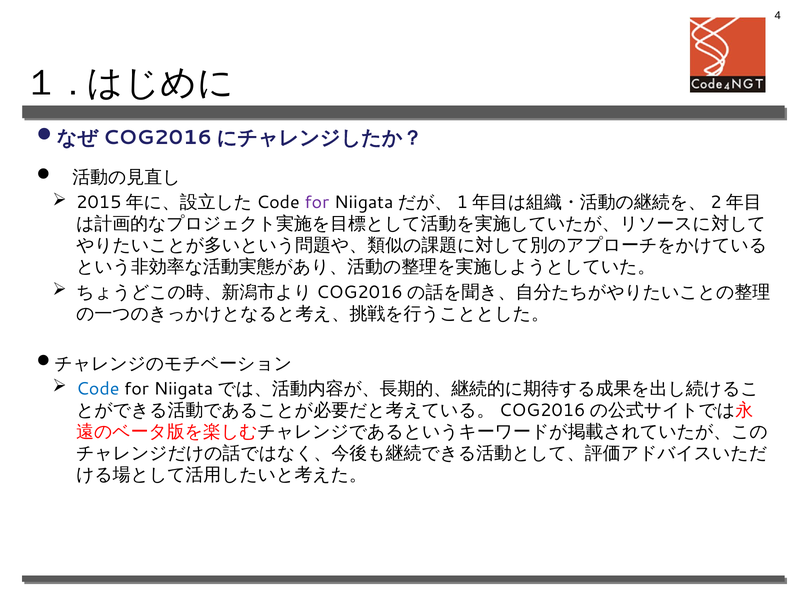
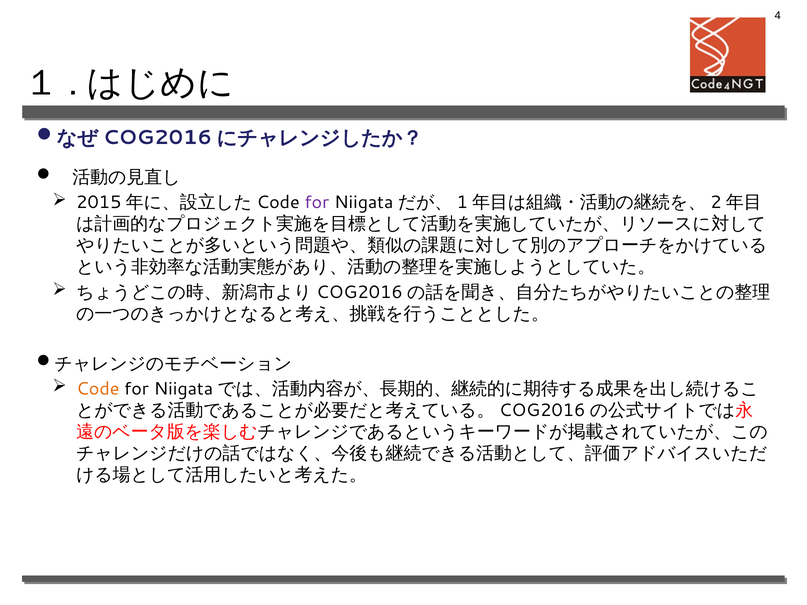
Code colour: blue -> orange (98, 389)
